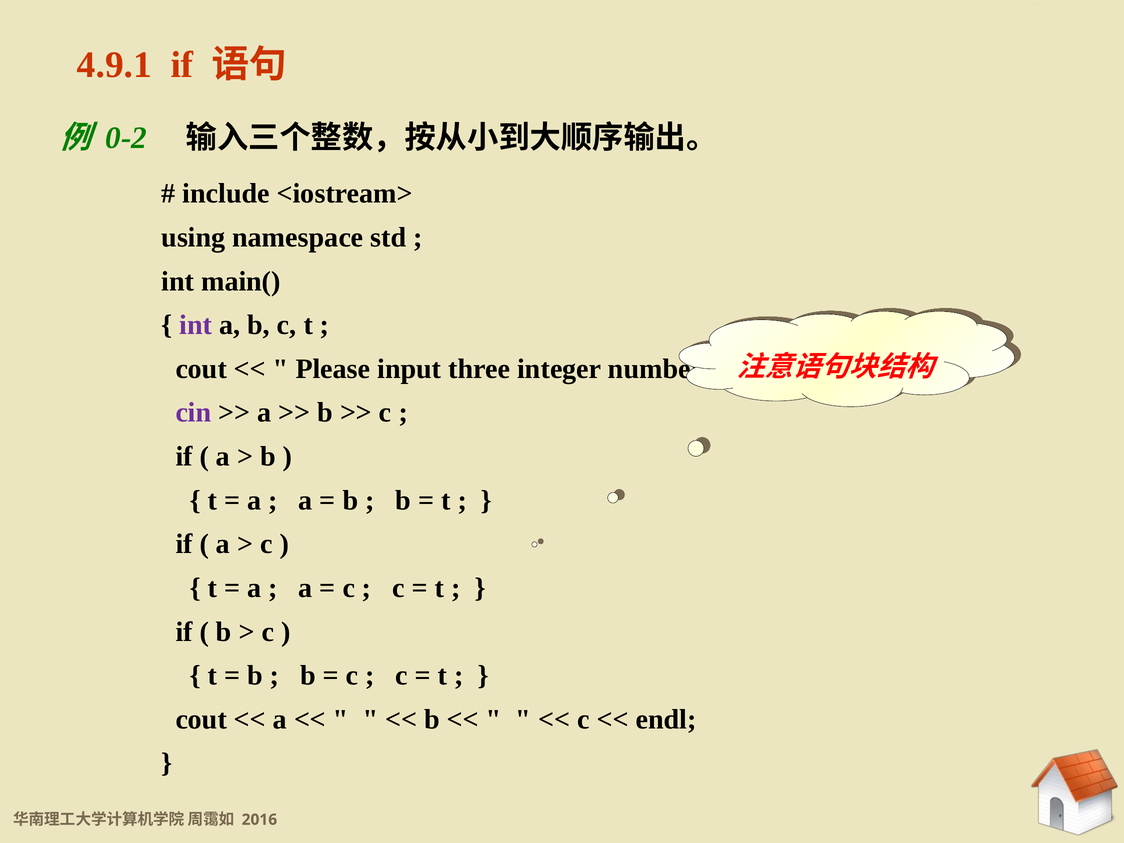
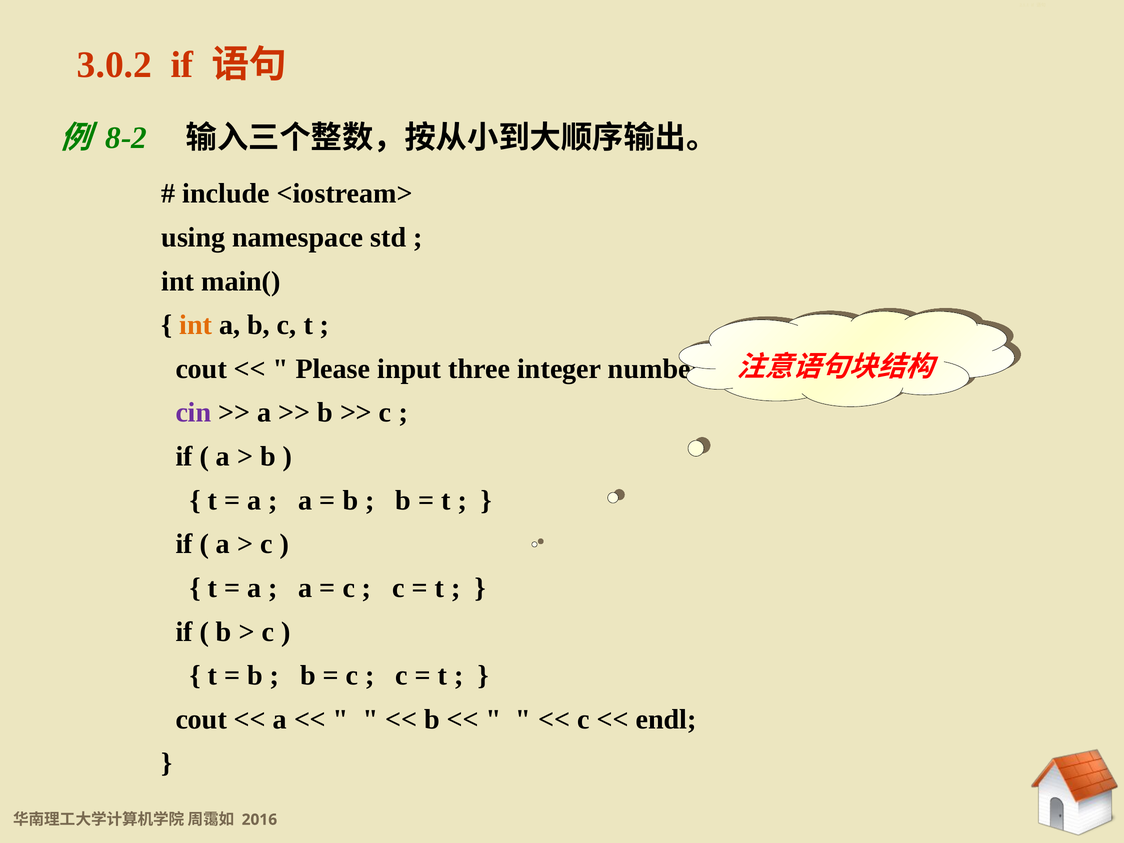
4.9.1: 4.9.1 -> 3.0.2 (114, 65)
0-2: 0-2 -> 8-2 (126, 138)
int colour: purple -> orange (196, 325)
